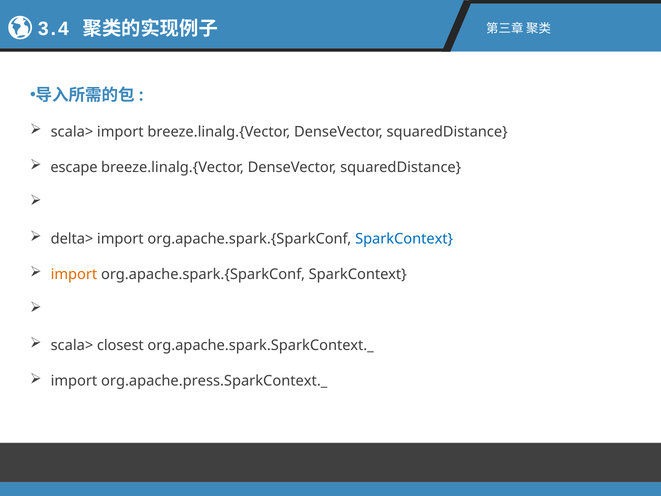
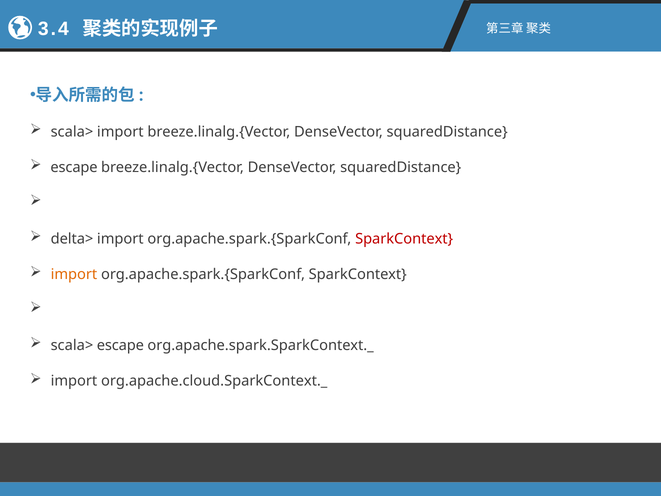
SparkContext colour: blue -> red (404, 239)
scala> closest: closest -> escape (120, 345)
org.apache.press.SparkContext._: org.apache.press.SparkContext._ -> org.apache.cloud.SparkContext._ (214, 381)
